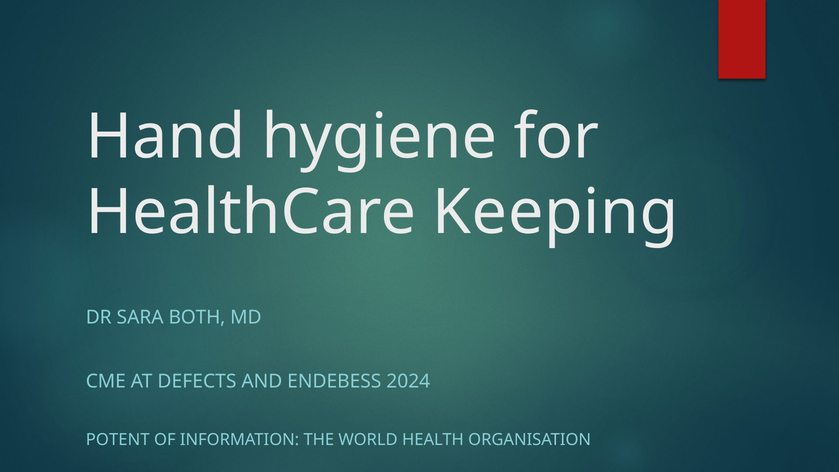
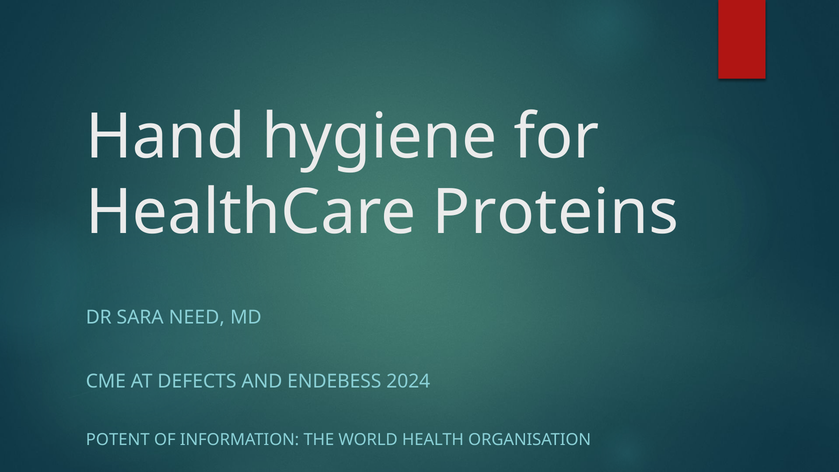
Keeping: Keeping -> Proteins (556, 212)
BOTH: BOTH -> NEED (197, 318)
